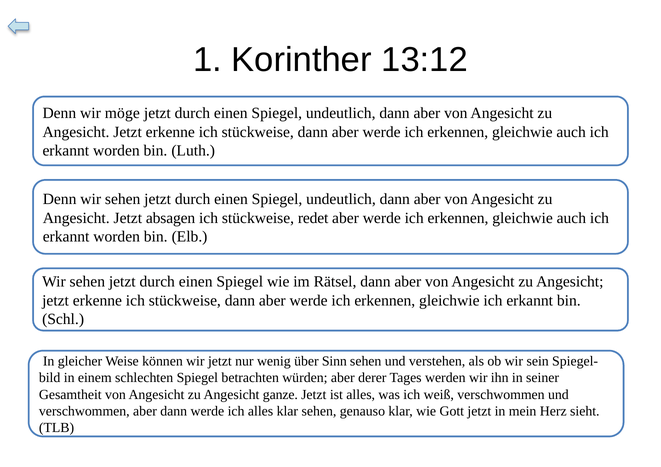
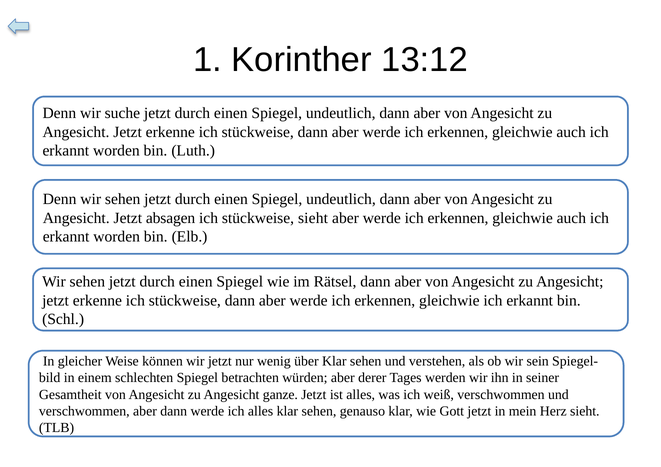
möge: möge -> suche (122, 113)
stückweise redet: redet -> sieht (313, 218)
über Sinn: Sinn -> Klar (334, 362)
